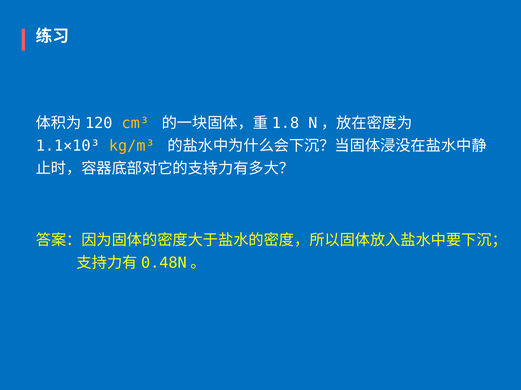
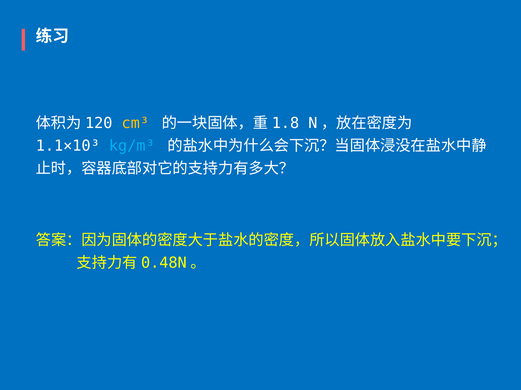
kg/m³ colour: yellow -> light blue (132, 146)
